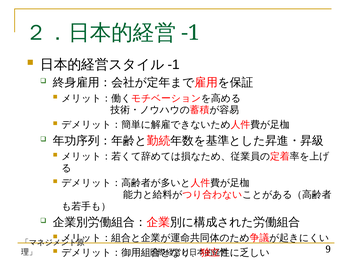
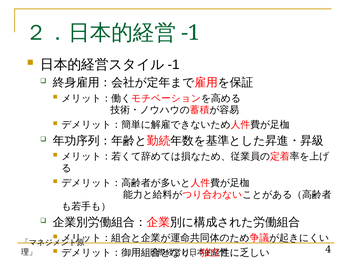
9: 9 -> 4 (328, 249)
